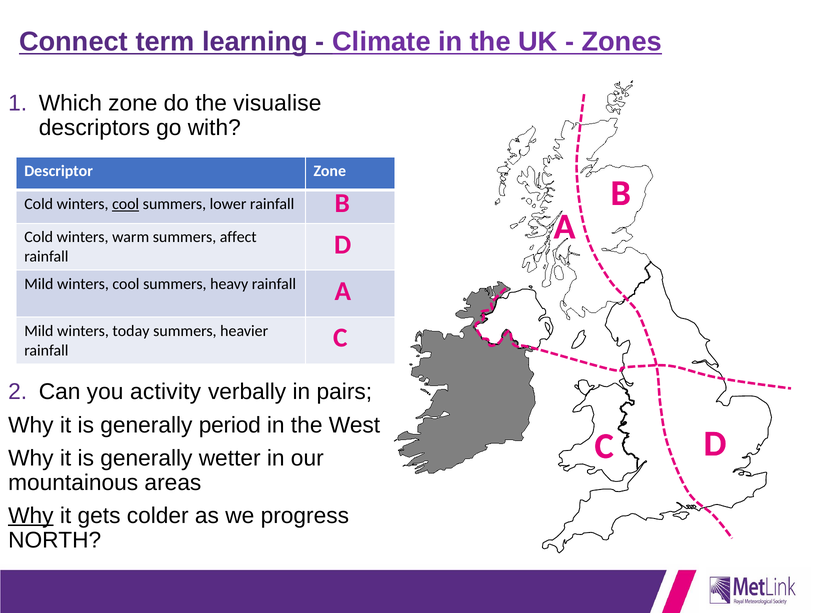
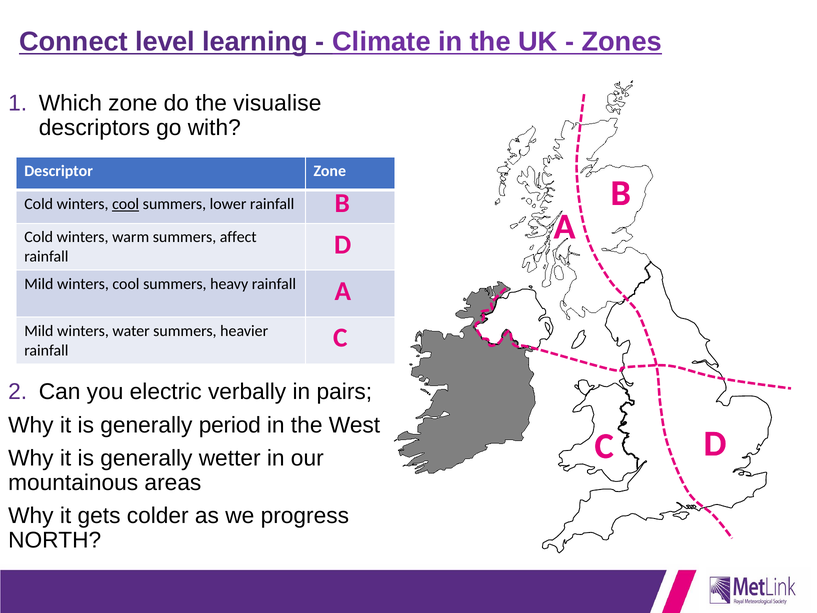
term: term -> level (165, 42)
today: today -> water (131, 331)
activity: activity -> electric (166, 392)
Why underline: present -> none (31, 515)
